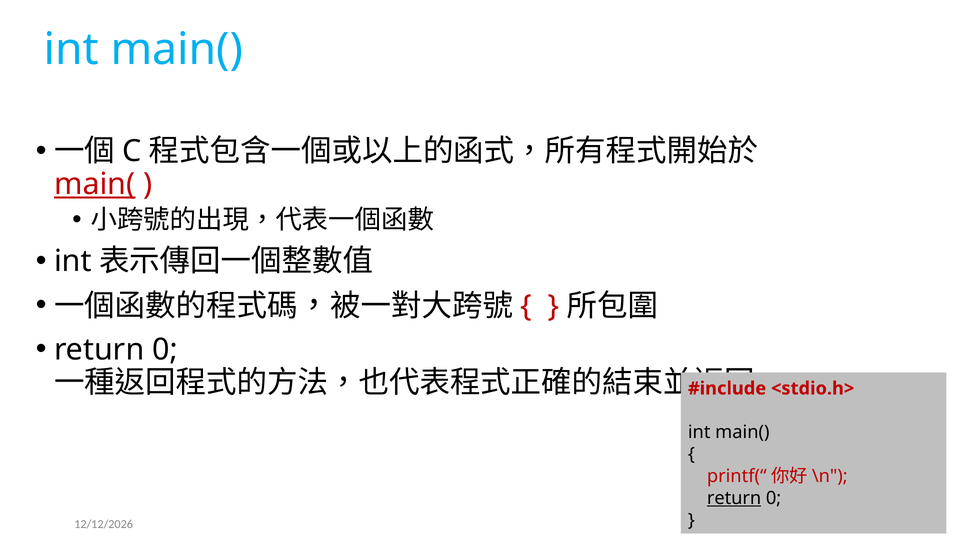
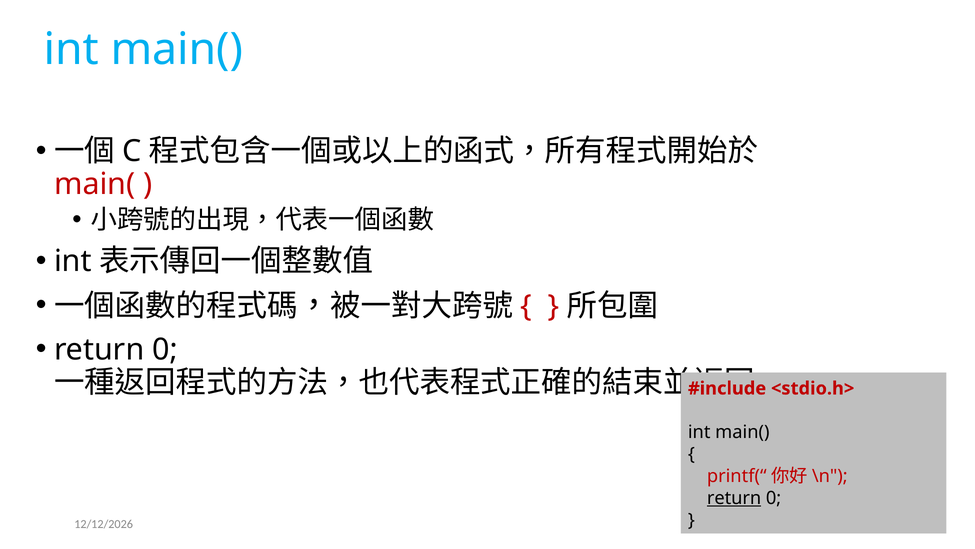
main( underline: present -> none (95, 184)
